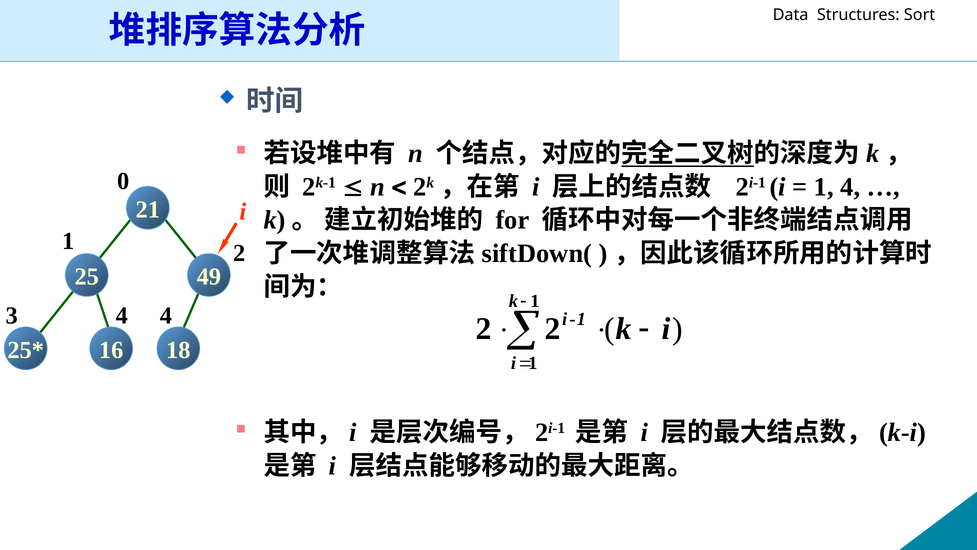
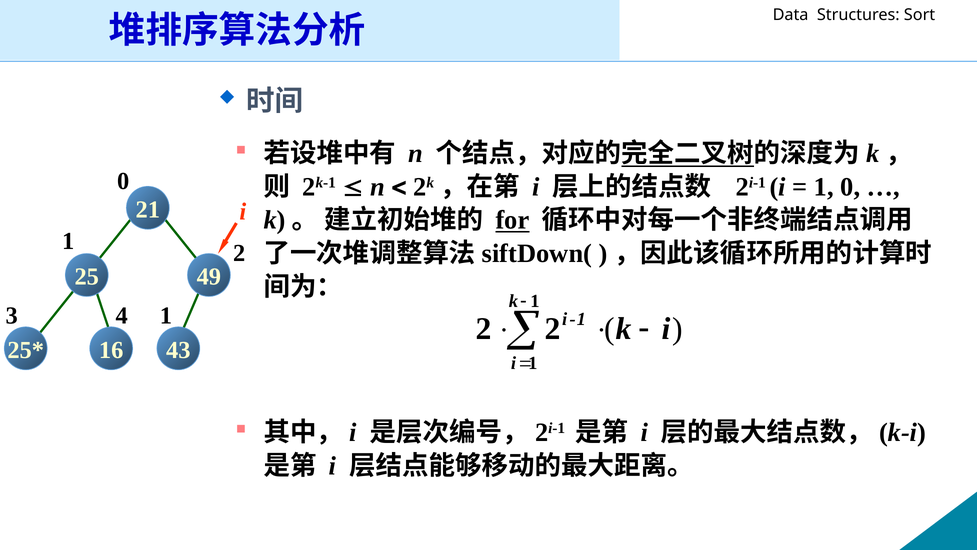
1 4: 4 -> 0 (850, 187)
for underline: none -> present (513, 220)
4 4: 4 -> 1 (166, 315)
18: 18 -> 43 (178, 350)
